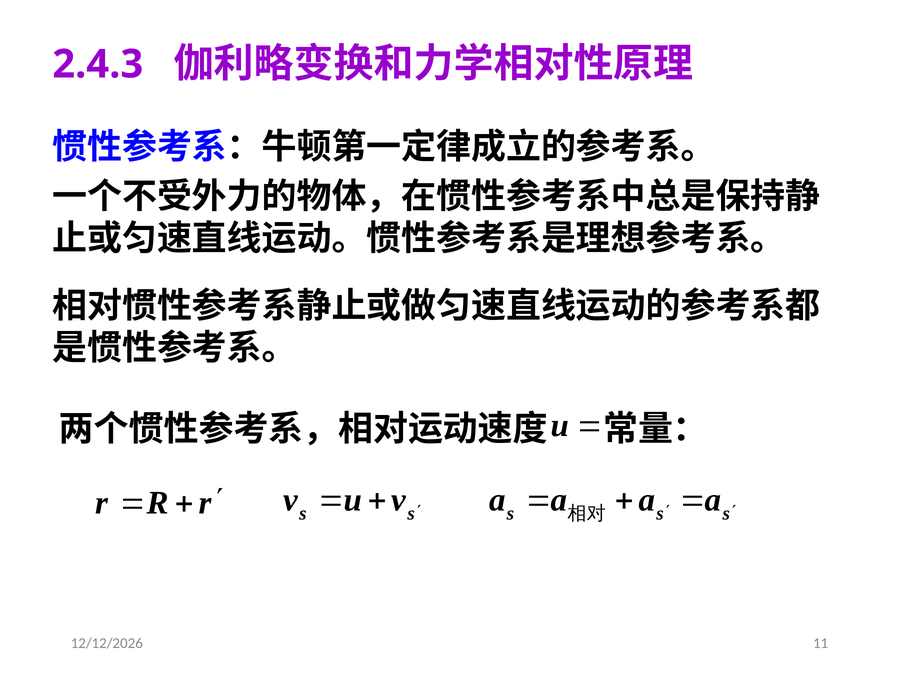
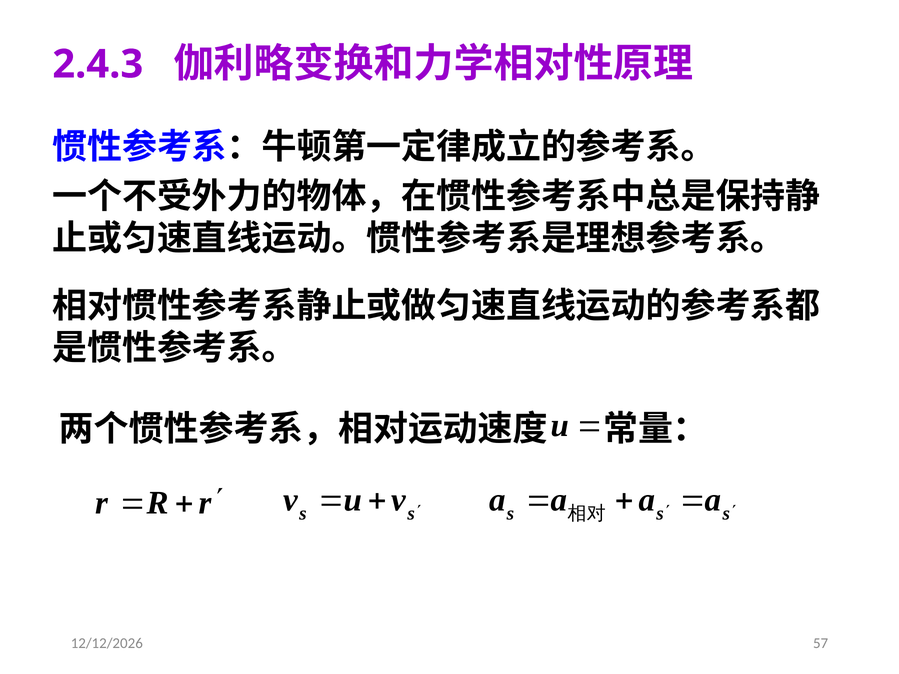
11: 11 -> 57 (821, 644)
